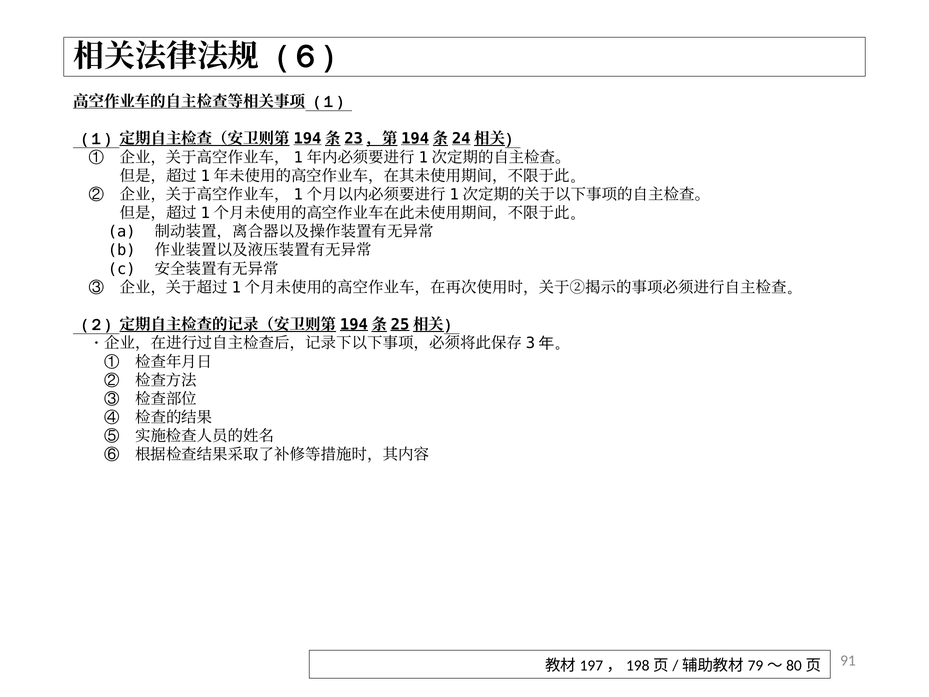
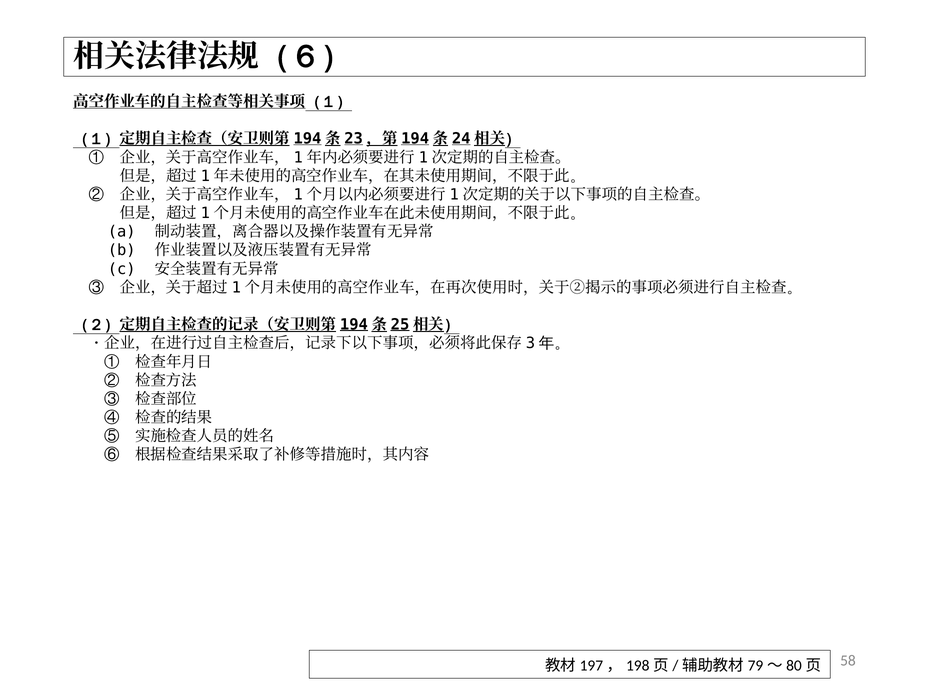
91: 91 -> 58 (848, 661)
